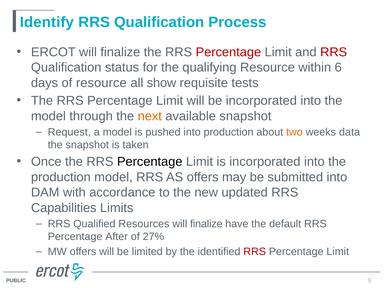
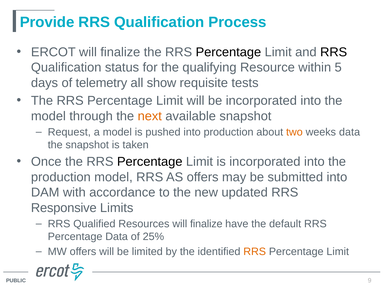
Identify: Identify -> Provide (47, 22)
Percentage colour: red -> black (228, 52)
RRS colour: red -> black (334, 52)
6: 6 -> 5 (338, 67)
of resource: resource -> telemetry (101, 83)
Capabilities: Capabilities -> Responsive (64, 208)
Percentage After: After -> Data (117, 237)
27%: 27% -> 25% (153, 237)
RRS colour: red -> orange (255, 252)
